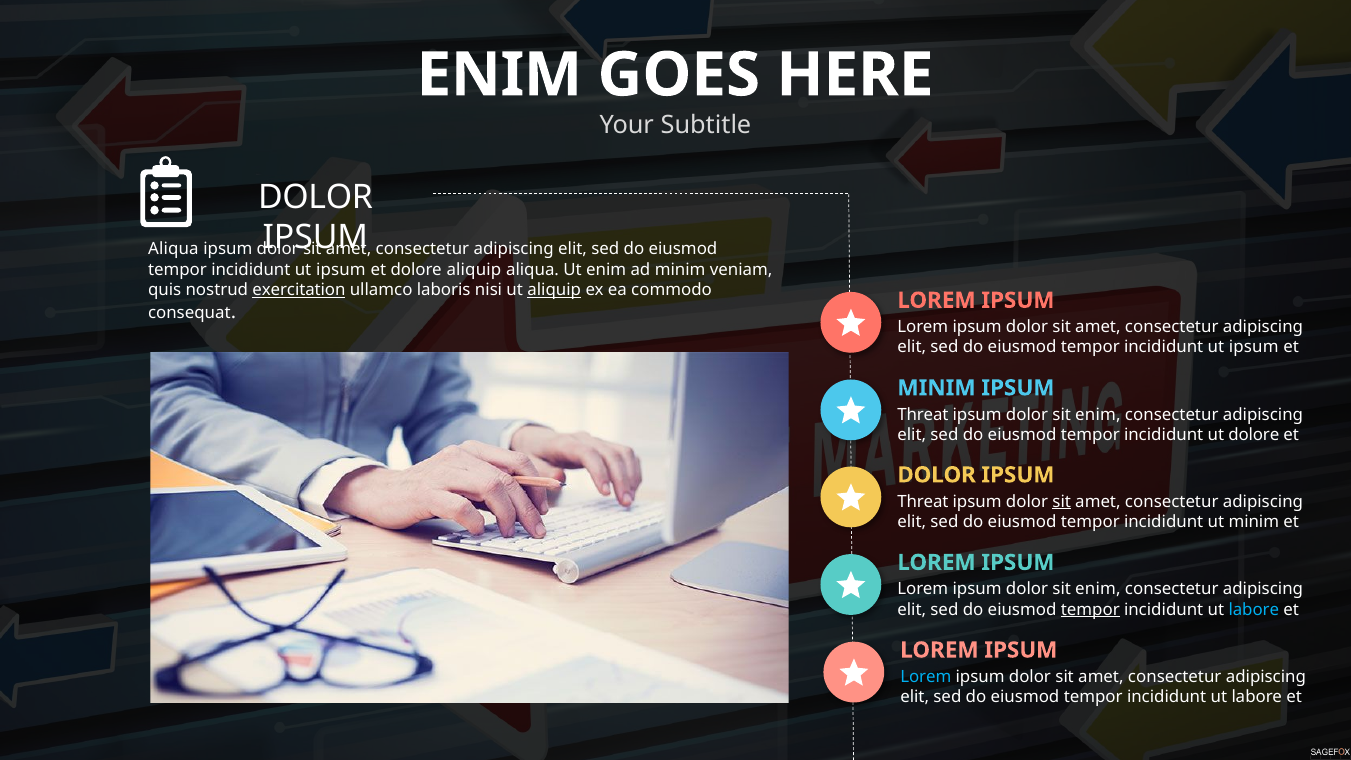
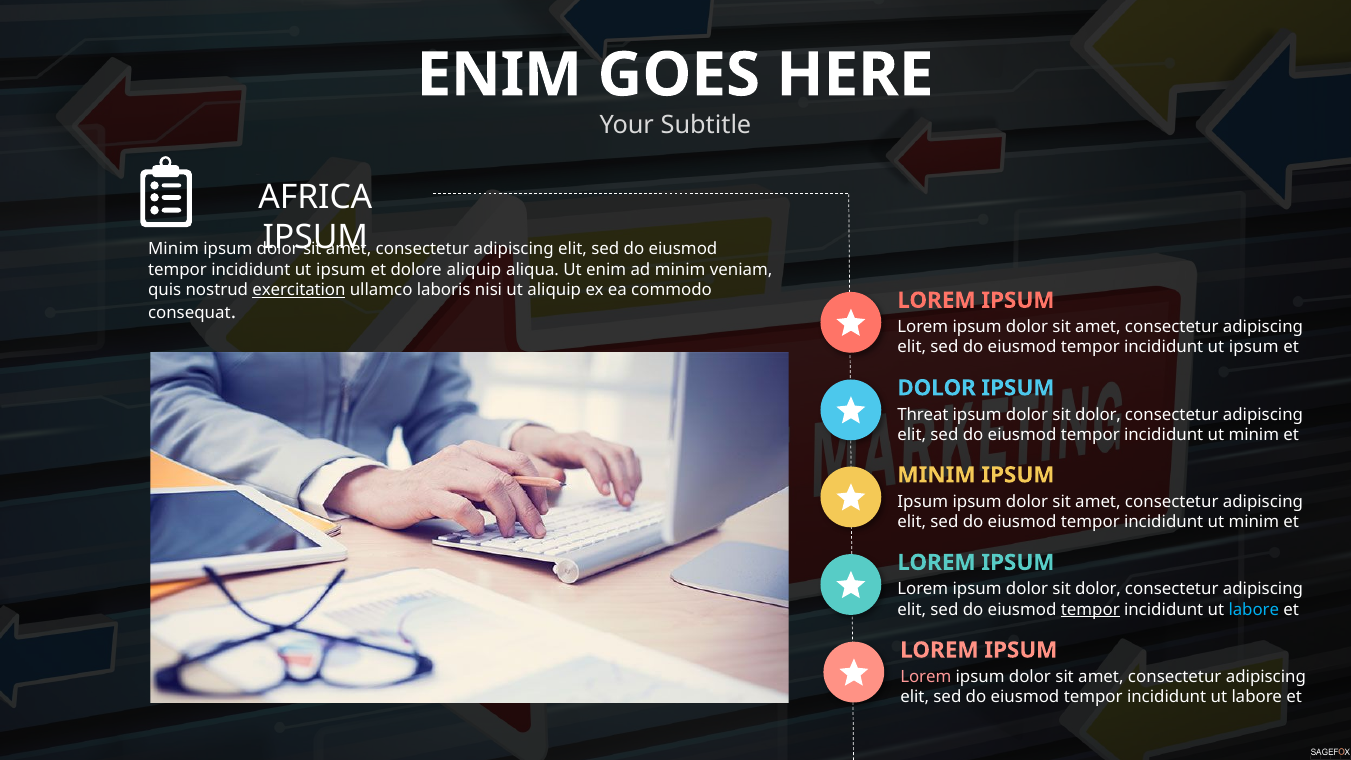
DOLOR: DOLOR -> AFRICA (315, 197)
Aliqua: Aliqua -> Minim (173, 249)
aliquip underline: present -> none (554, 290)
MINIM: MINIM -> DOLOR (937, 388)
enim: enim -> dolor (1098, 415)
dolore: dolore -> minim (1254, 435)
DOLOR: DOLOR -> MINIM (936, 475)
Threat: Threat -> Ipsum (923, 502)
sit underline: present -> none (1062, 502)
enim: enim -> dolor (1098, 589)
Lorem colour: light blue -> pink (926, 677)
